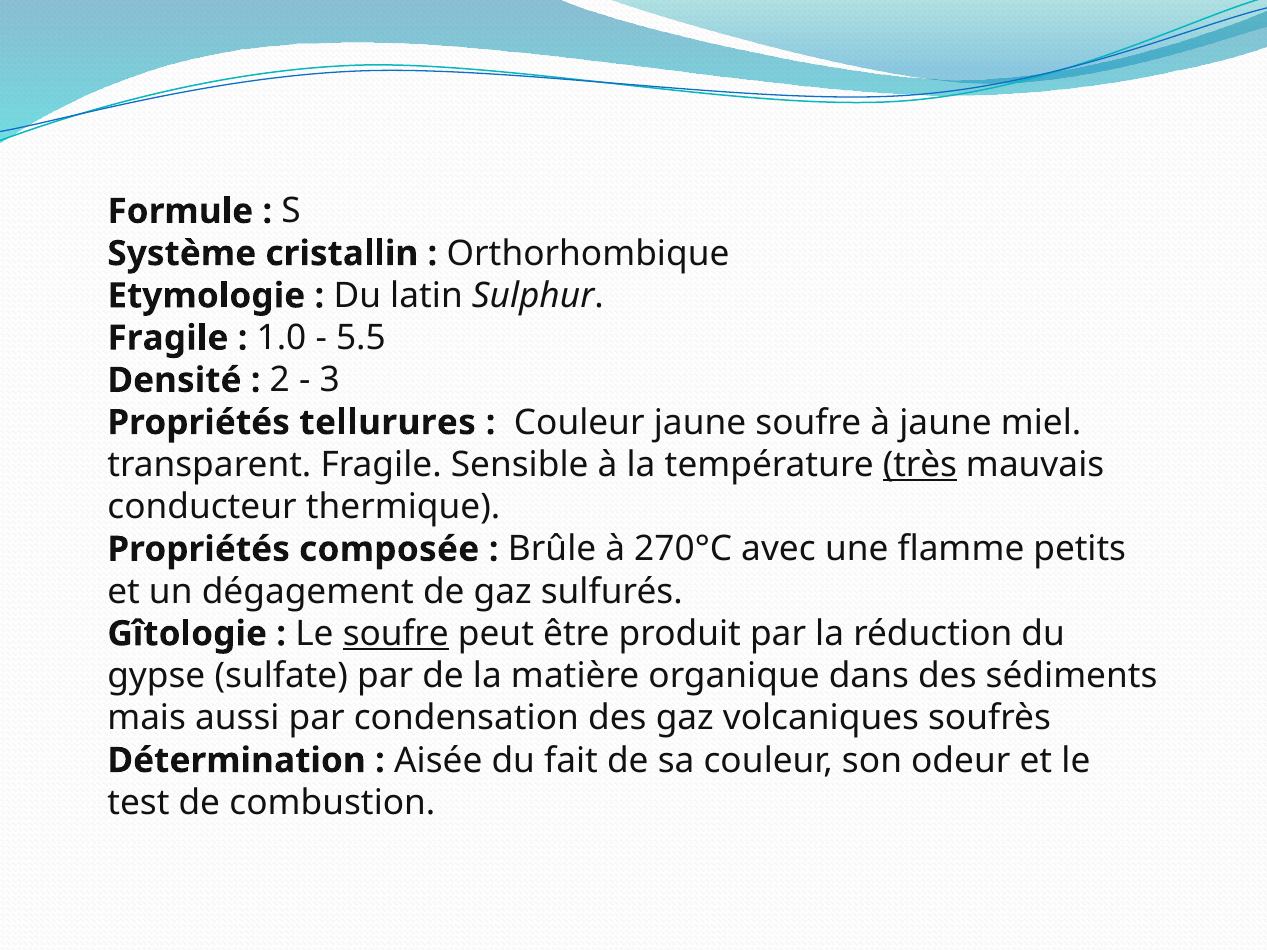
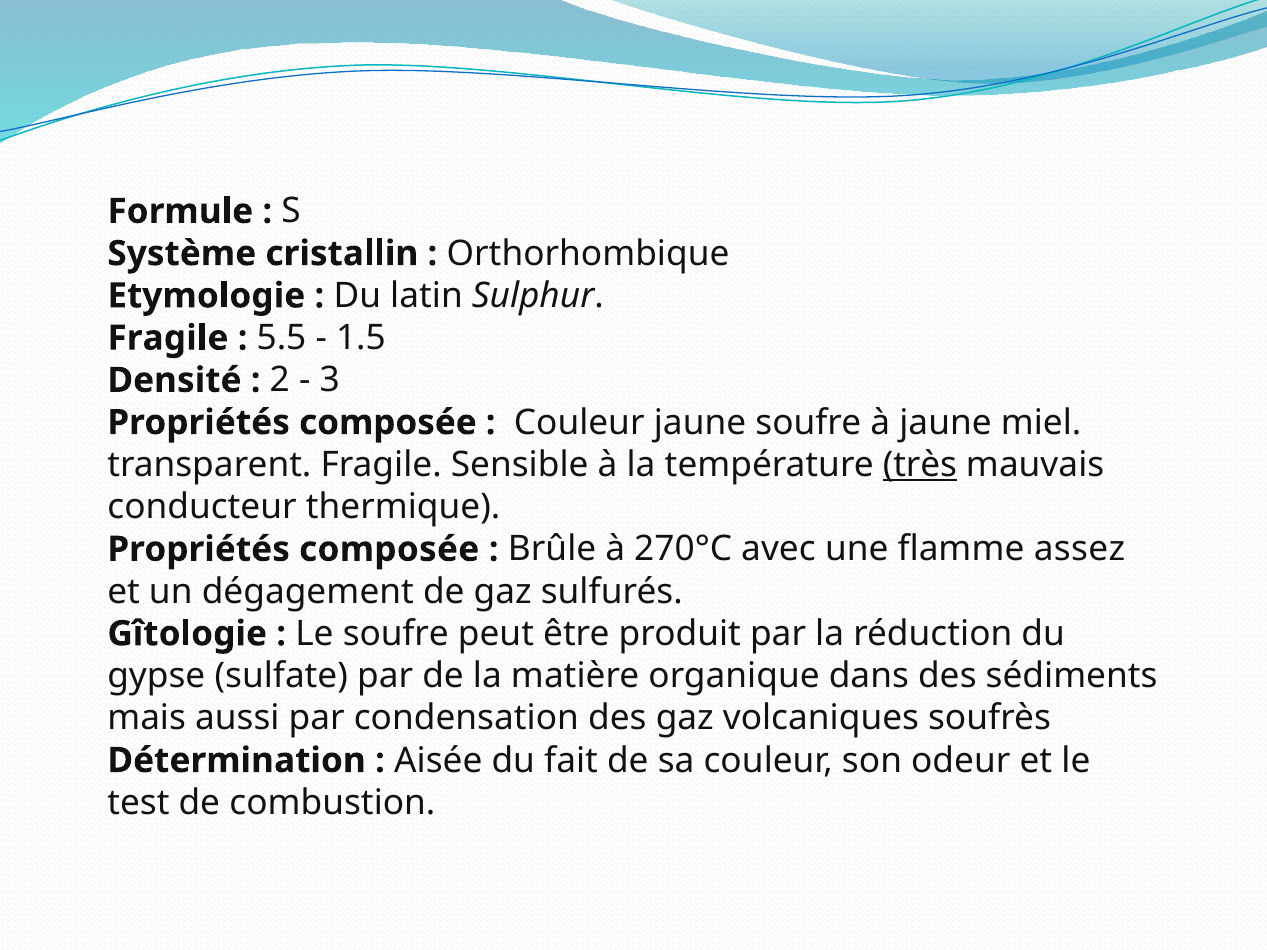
1.0: 1.0 -> 5.5 (282, 338)
5.5: 5.5 -> 1.5 (361, 338)
tellurures: tellurures -> composée (388, 423)
petits: petits -> assez (1080, 549)
soufre underline: present -> none (396, 634)
